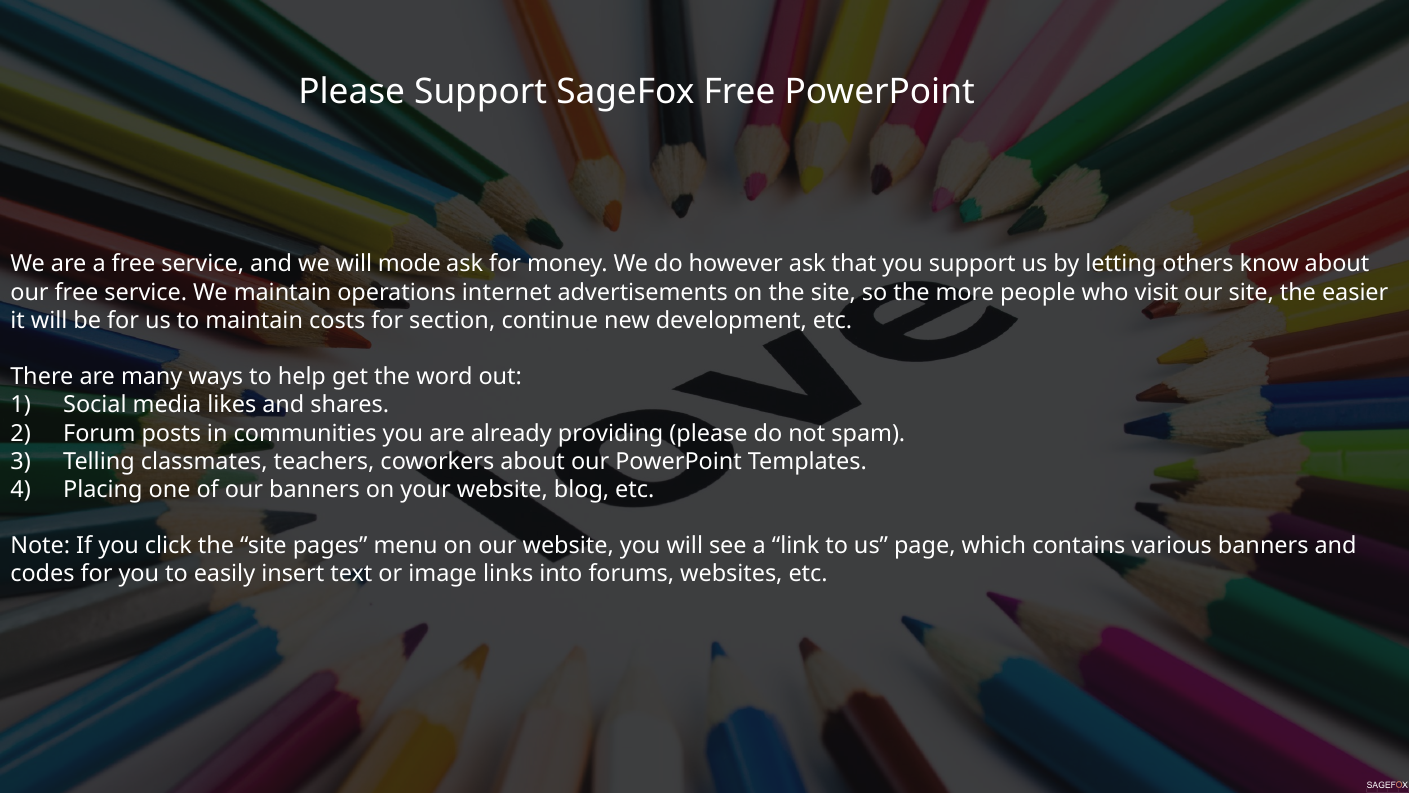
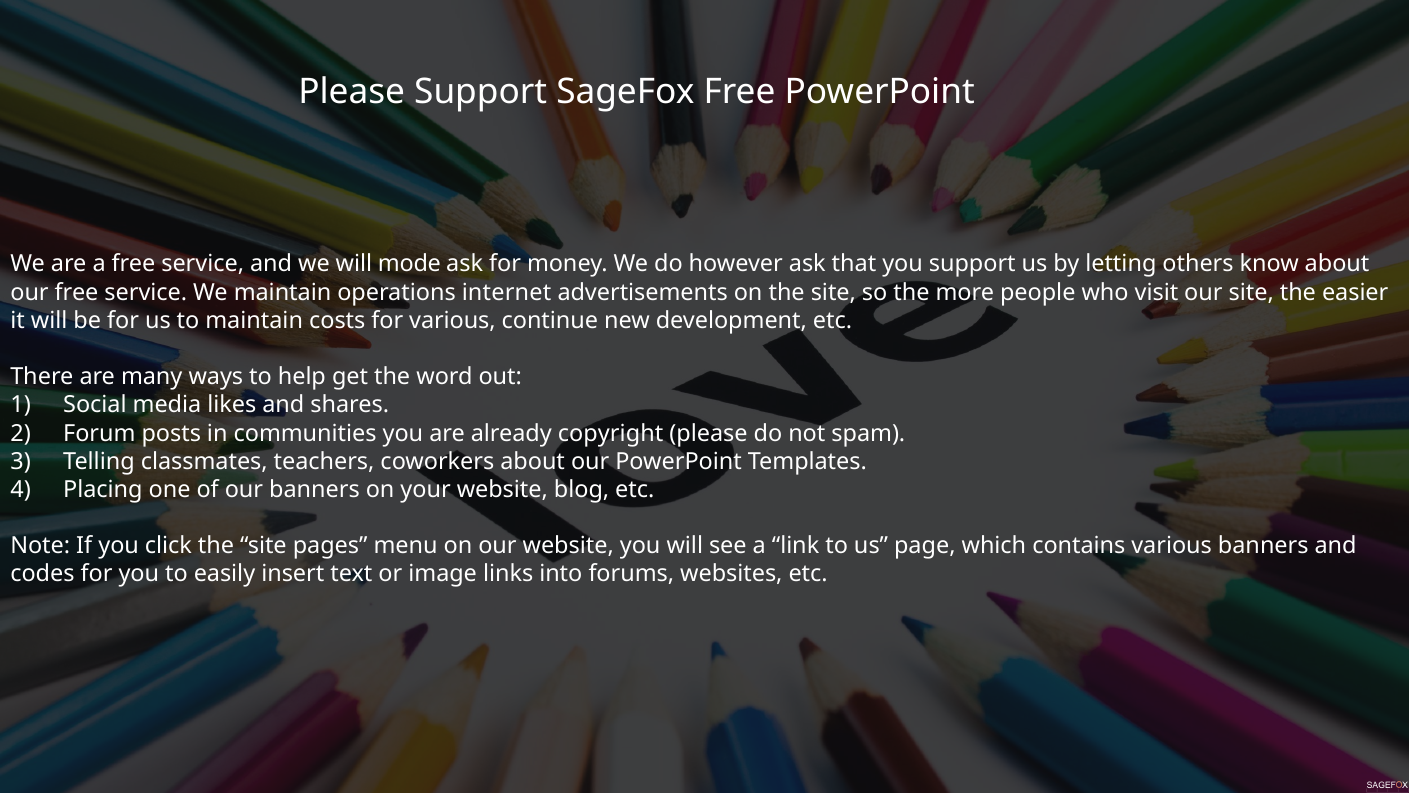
for section: section -> various (452, 320)
providing: providing -> copyright (611, 433)
